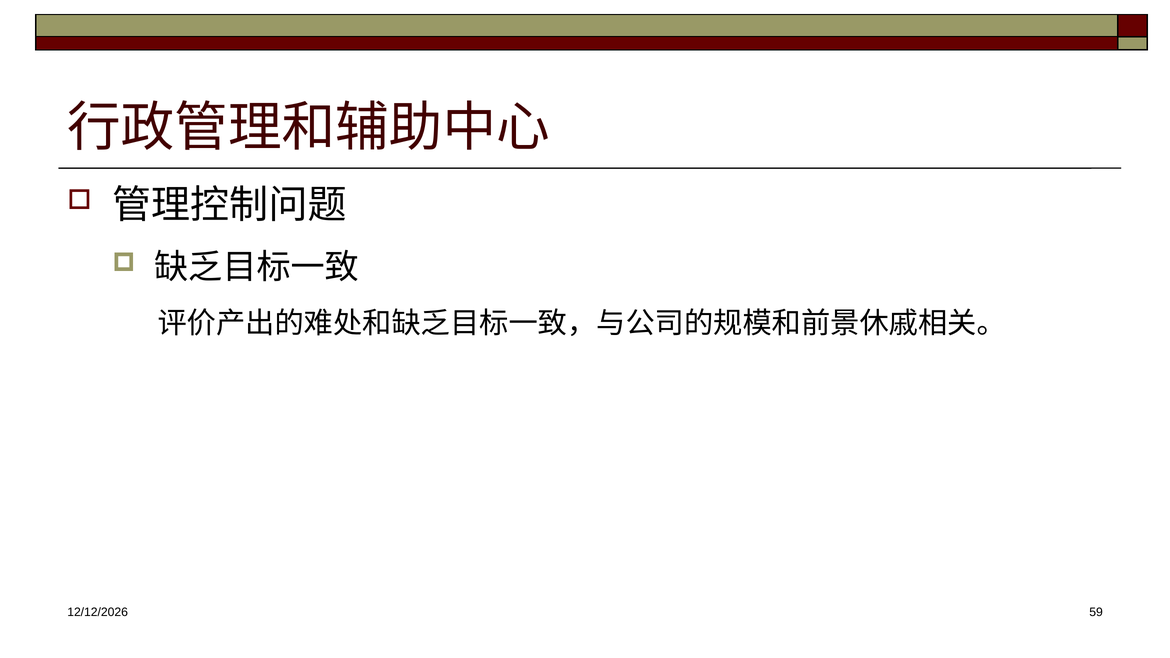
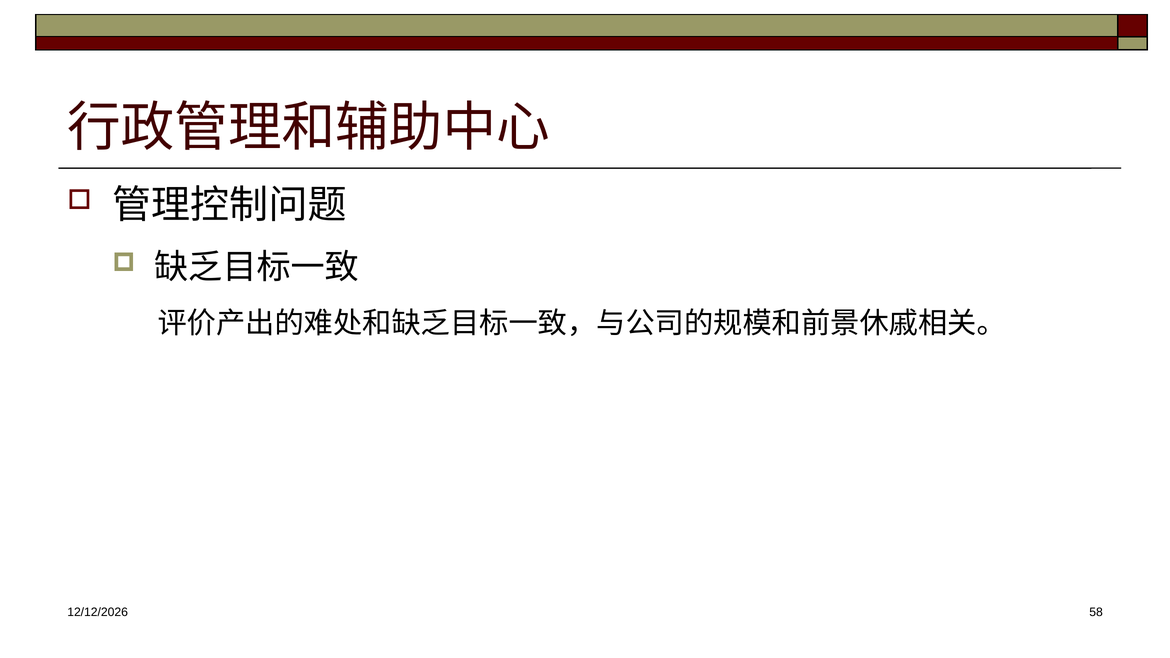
59: 59 -> 58 (1096, 612)
